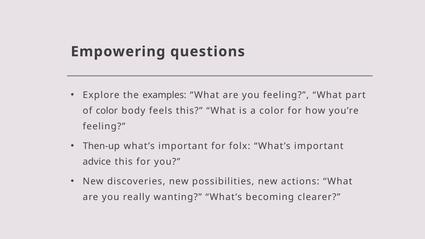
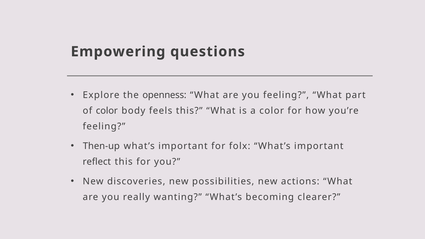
examples: examples -> openness (164, 95)
advice: advice -> reflect (97, 162)
